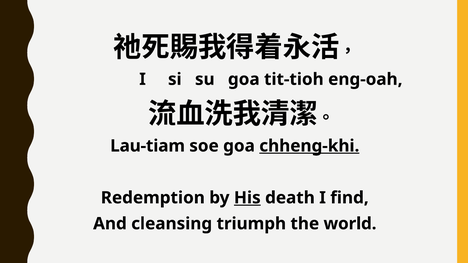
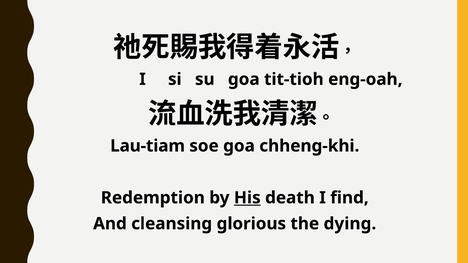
chheng-khi underline: present -> none (309, 146)
triumph: triumph -> glorious (251, 224)
world: world -> dying (350, 224)
